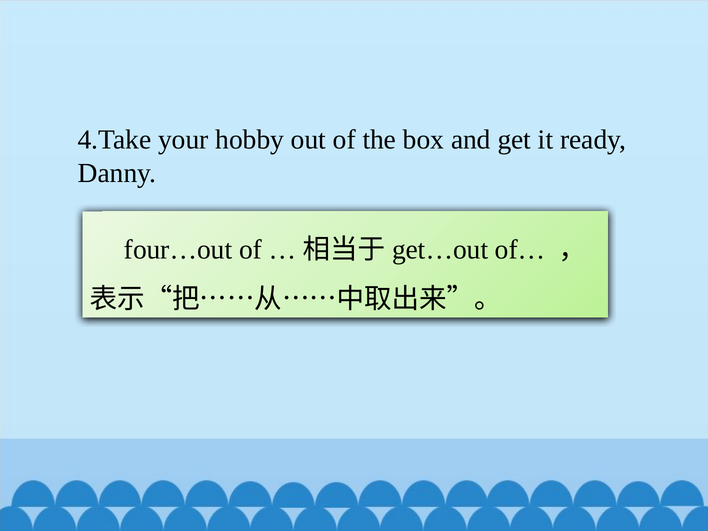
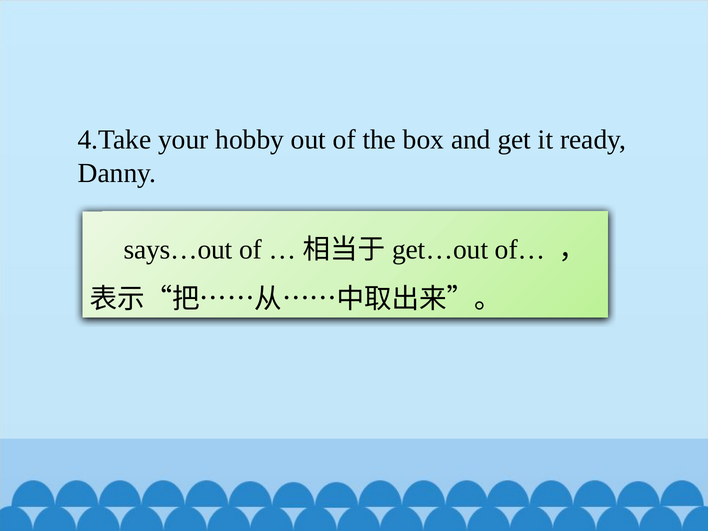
four…out: four…out -> says…out (178, 250)
